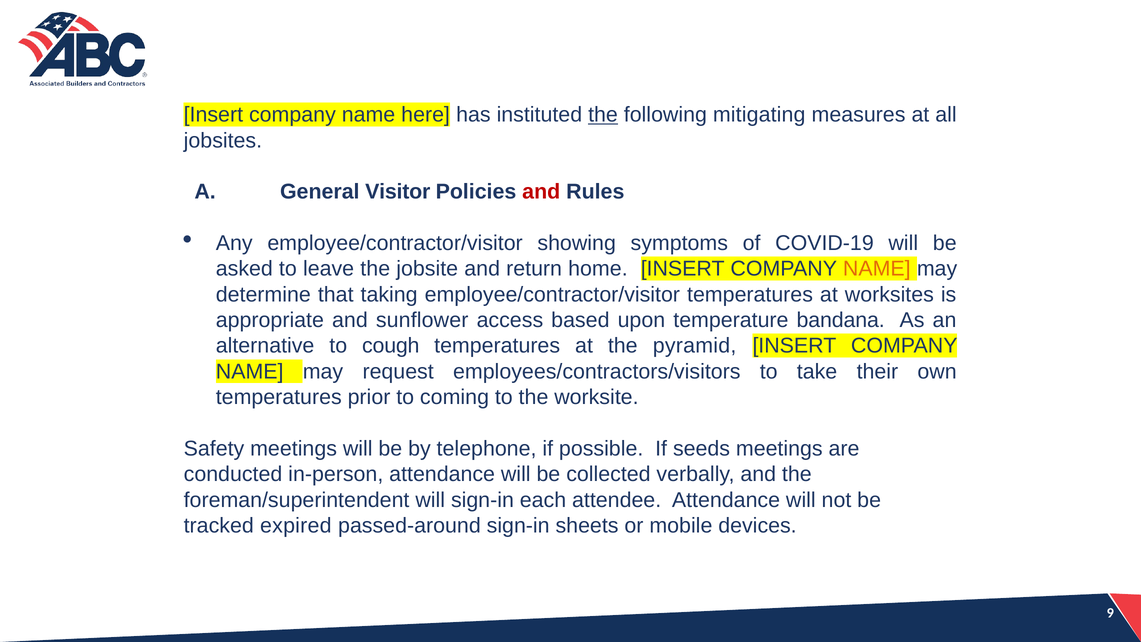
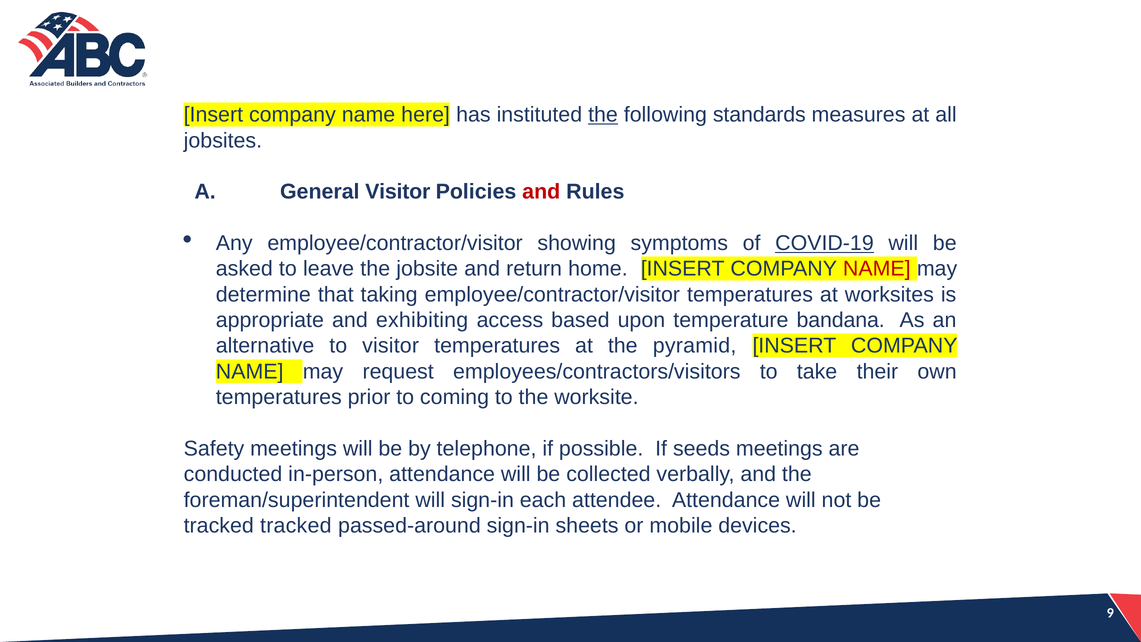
mitigating: mitigating -> standards (759, 115)
COVID-19 underline: none -> present (824, 243)
NAME colour: orange -> red (877, 269)
sunflower: sunflower -> exhibiting (422, 320)
to cough: cough -> visitor (391, 346)
tracked expired: expired -> tracked (296, 526)
